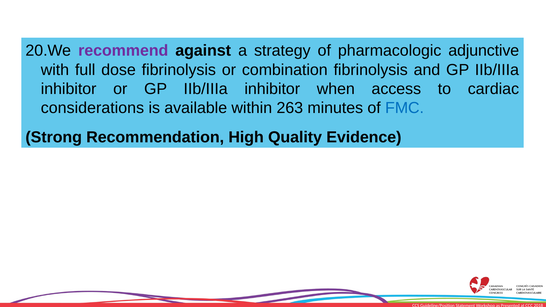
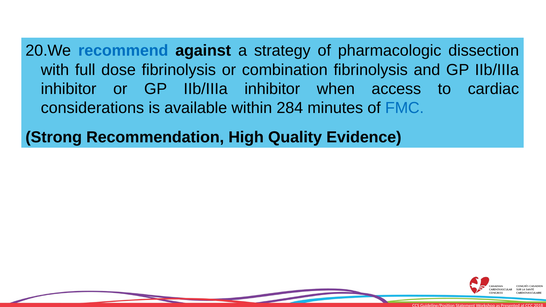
recommend colour: purple -> blue (123, 51)
adjunctive: adjunctive -> dissection (484, 51)
263: 263 -> 284 (290, 108)
